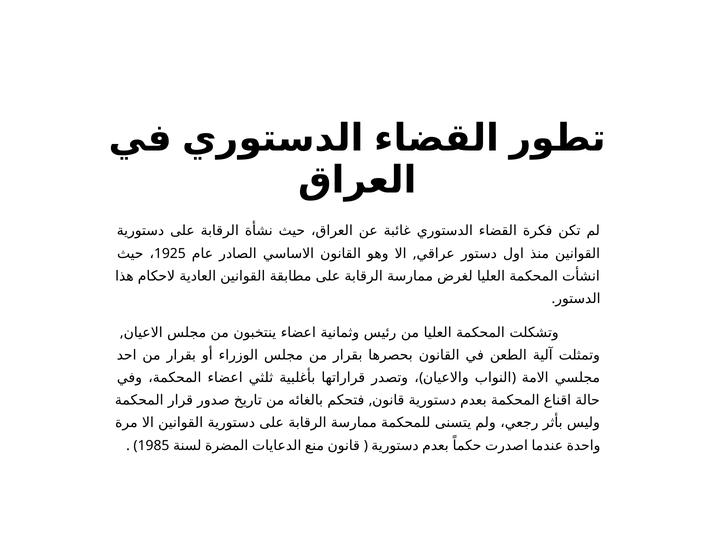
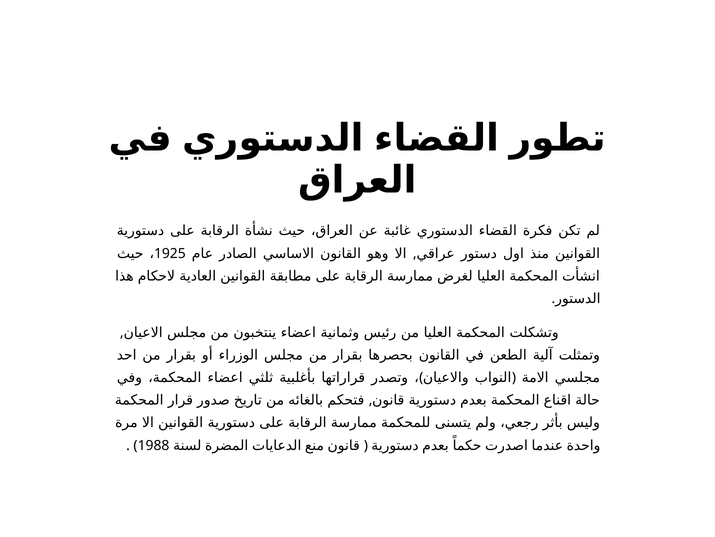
1985: 1985 -> 1988 (154, 445)
